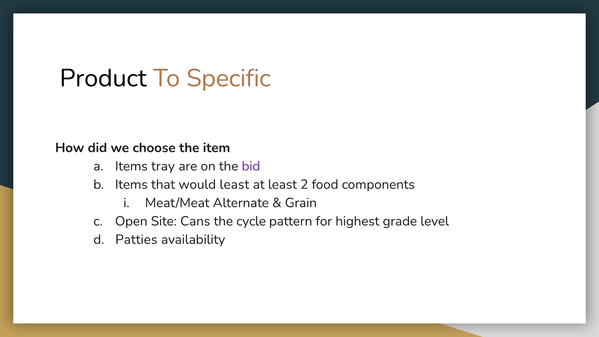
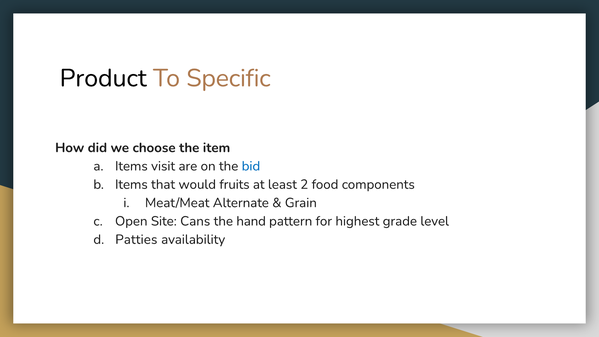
tray: tray -> visit (163, 166)
bid colour: purple -> blue (251, 166)
would least: least -> fruits (234, 184)
cycle: cycle -> hand (251, 221)
